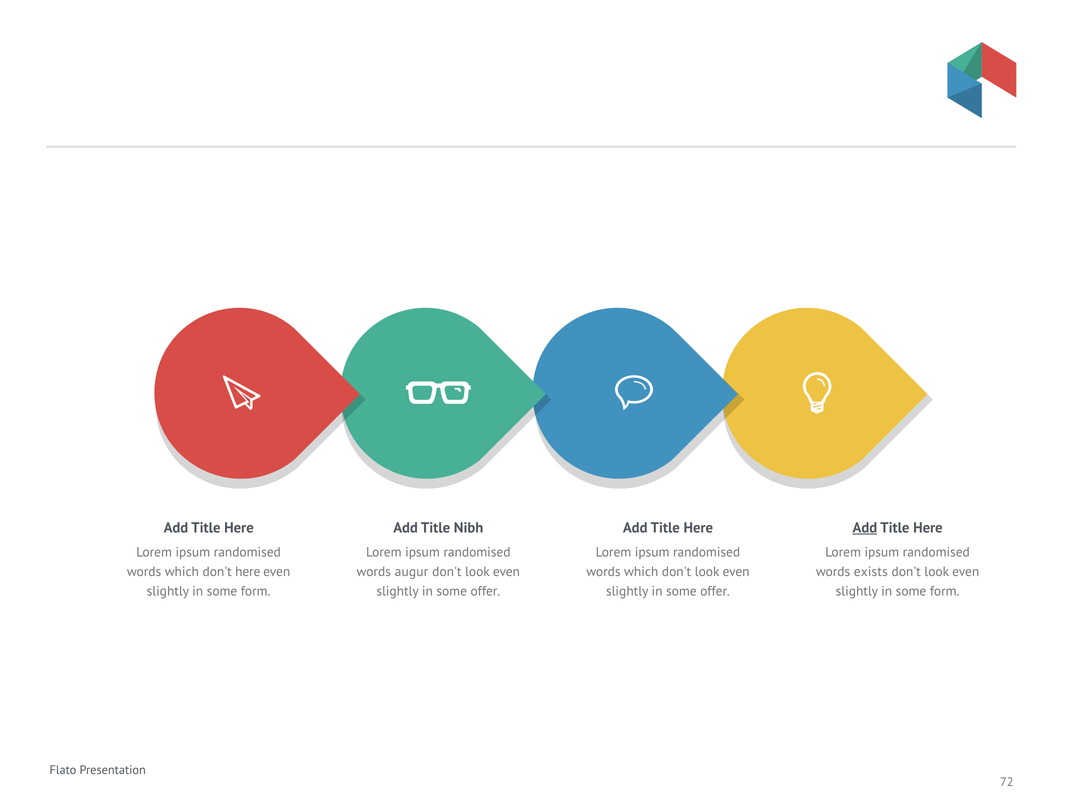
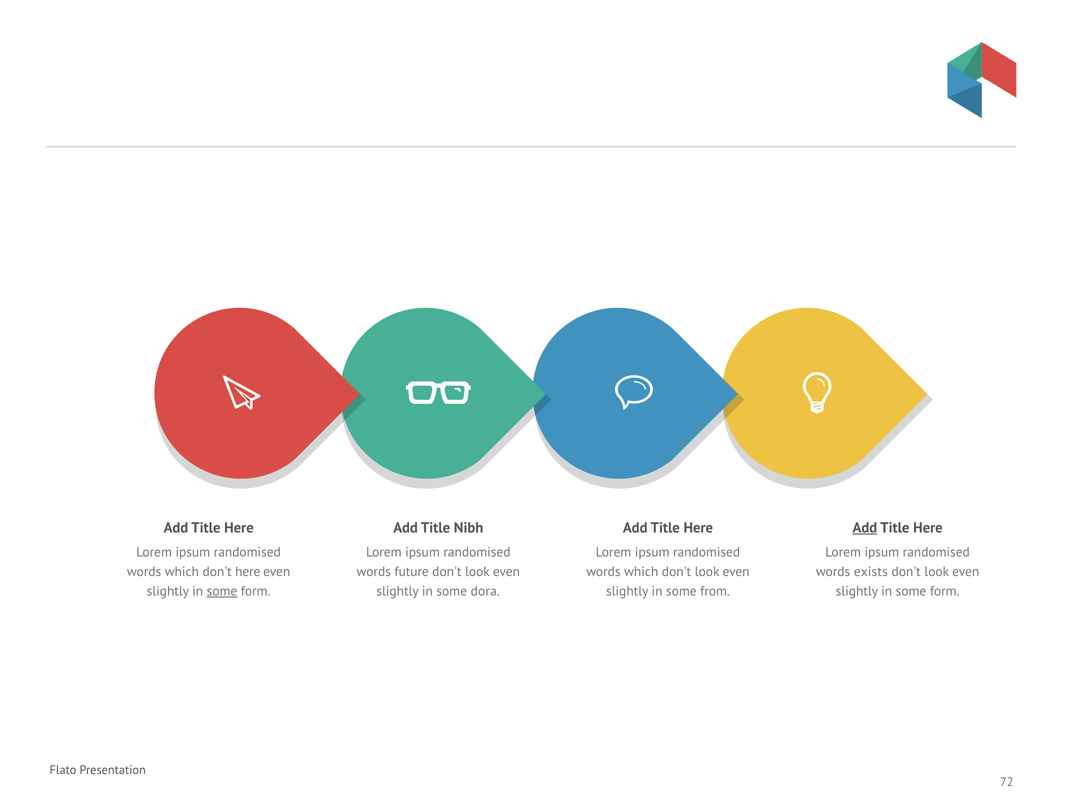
augur: augur -> future (412, 572)
some underline: none -> present (222, 591)
offer: offer -> dora (485, 591)
offer: offer -> from (715, 591)
